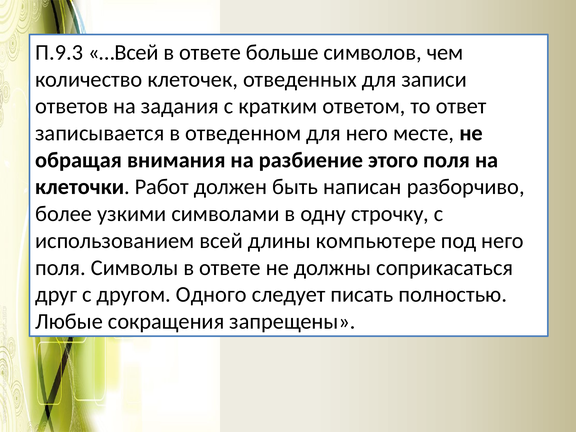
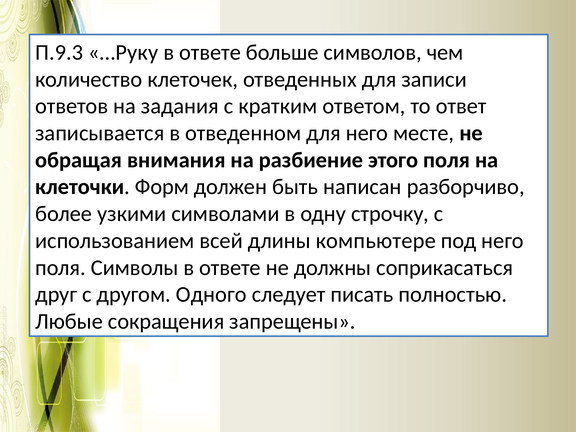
…Всей: …Всей -> …Руку (123, 52)
Работ: Работ -> Форм (162, 187)
